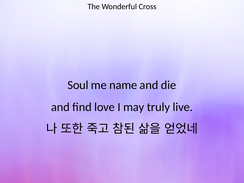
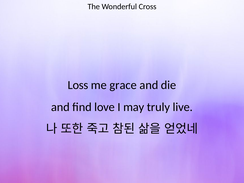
Soul: Soul -> Loss (78, 85)
name: name -> grace (123, 85)
